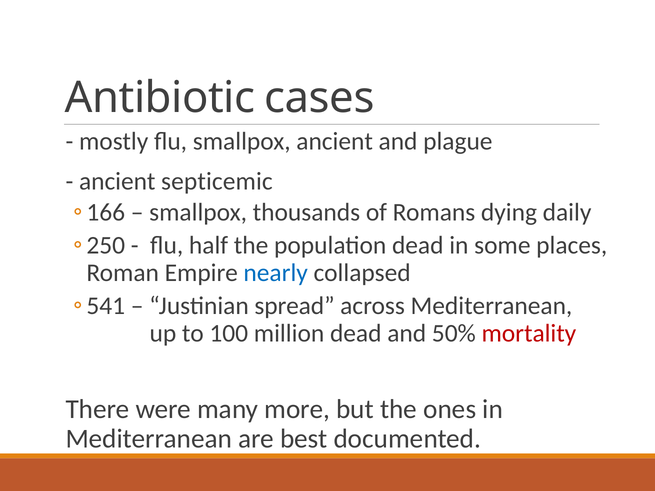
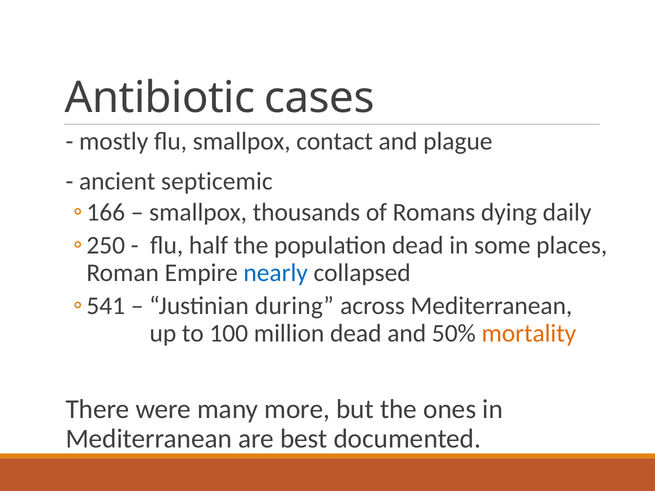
smallpox ancient: ancient -> contact (335, 141)
spread: spread -> during (294, 306)
mortality colour: red -> orange (529, 333)
